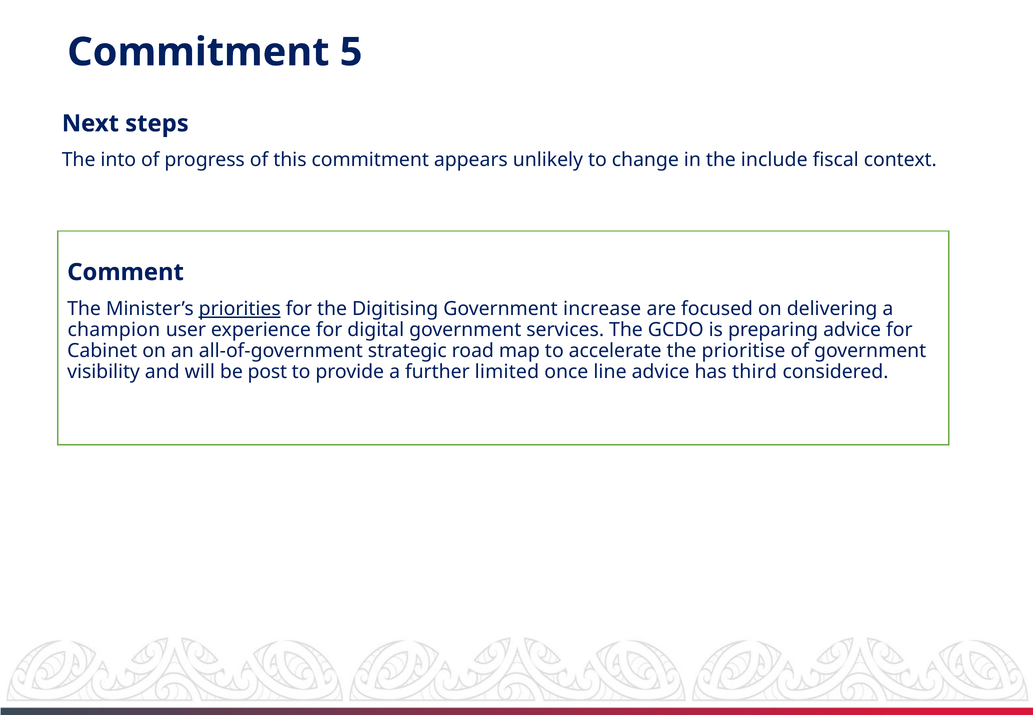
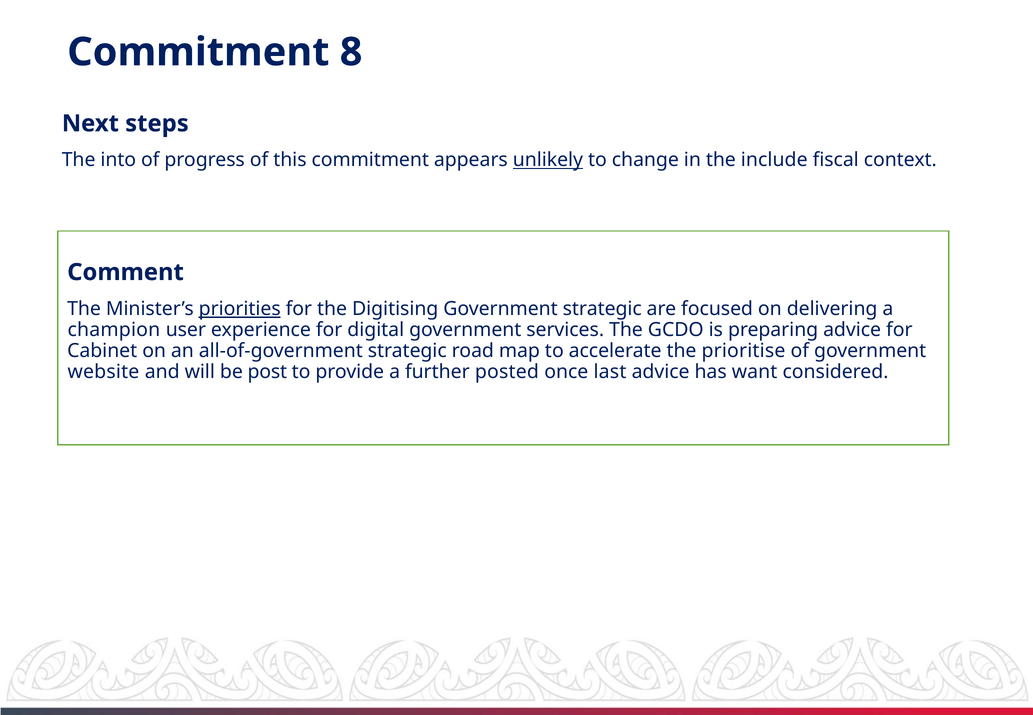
5: 5 -> 8 (351, 52)
unlikely underline: none -> present (548, 160)
Government increase: increase -> strategic (602, 309)
visibility: visibility -> website (103, 372)
limited: limited -> posted (507, 372)
line: line -> last (610, 372)
third: third -> want (755, 372)
